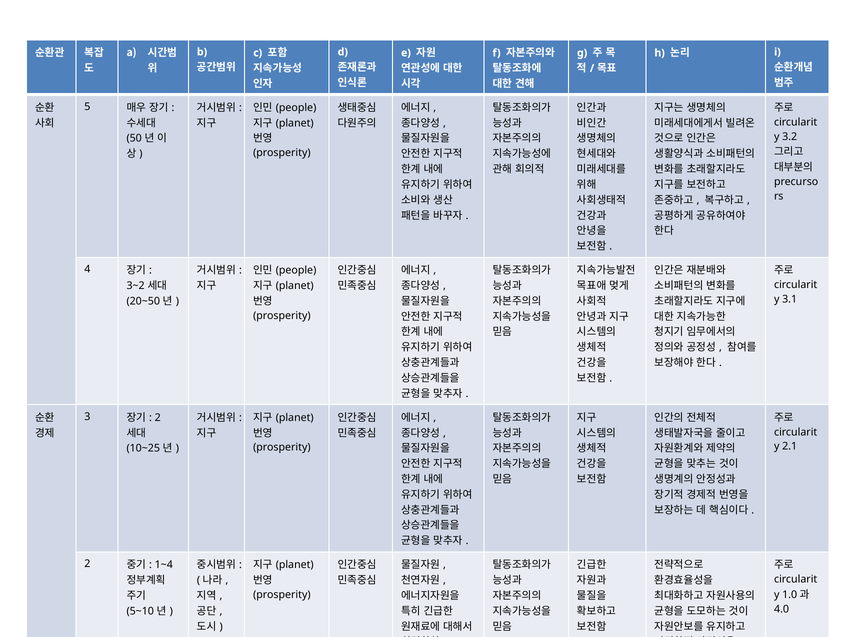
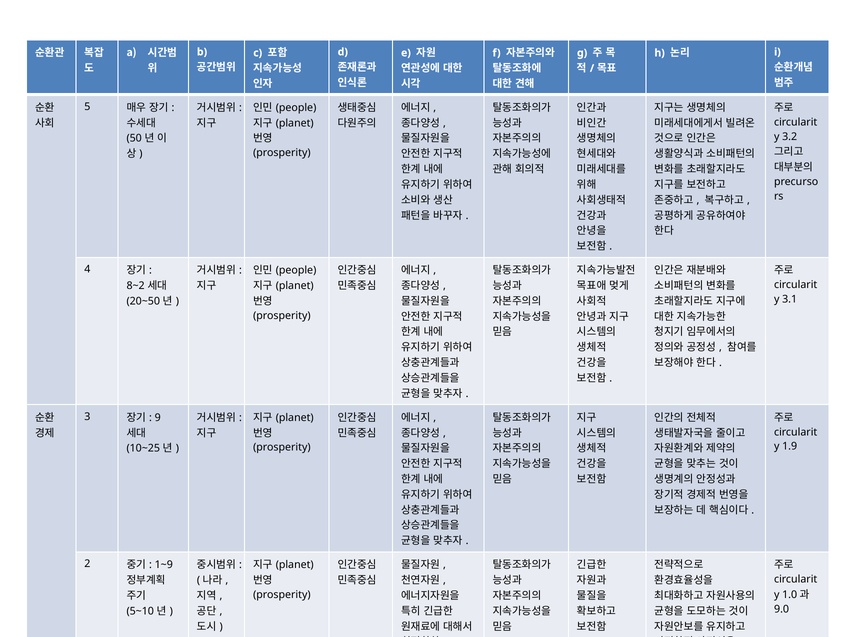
3~2: 3~2 -> 8~2 (136, 286)
2: 2 -> 9 (158, 417)
2.1: 2.1 -> 1.9 (790, 446)
1~4: 1~4 -> 1~9 (164, 565)
4.0: 4.0 -> 9.0 (782, 609)
